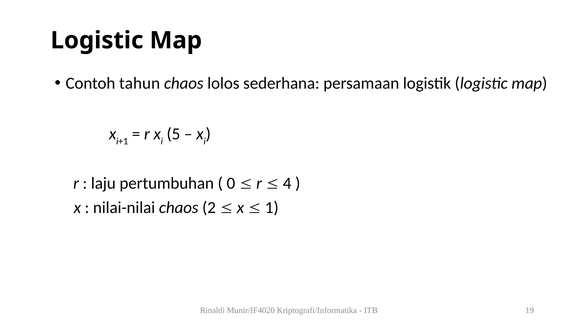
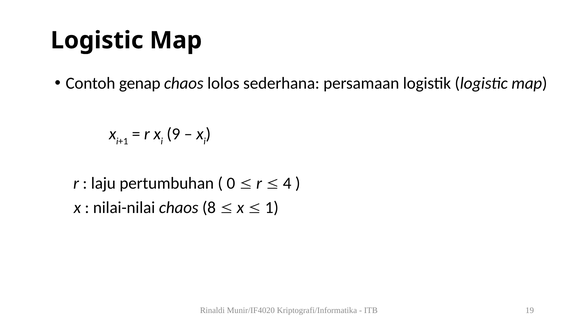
tahun: tahun -> genap (140, 83)
5: 5 -> 9 (173, 134)
2: 2 -> 8 (209, 208)
